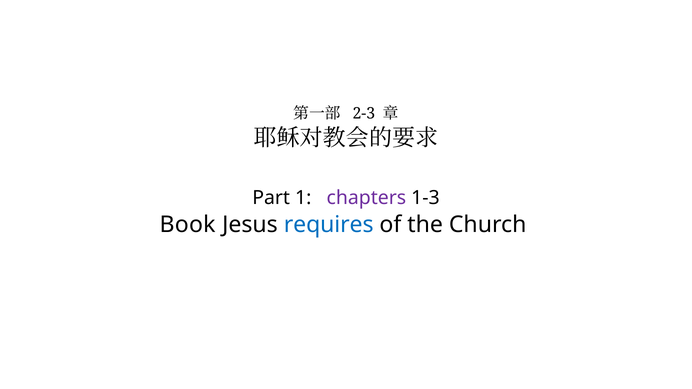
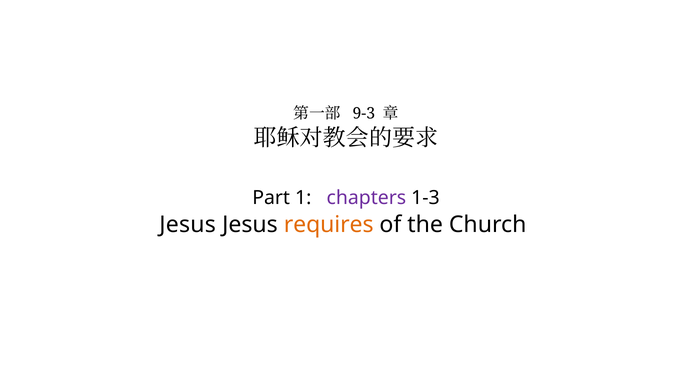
2-3: 2-3 -> 9-3 (364, 113)
Book: Book -> Jesus (188, 225)
requires colour: blue -> orange (329, 225)
